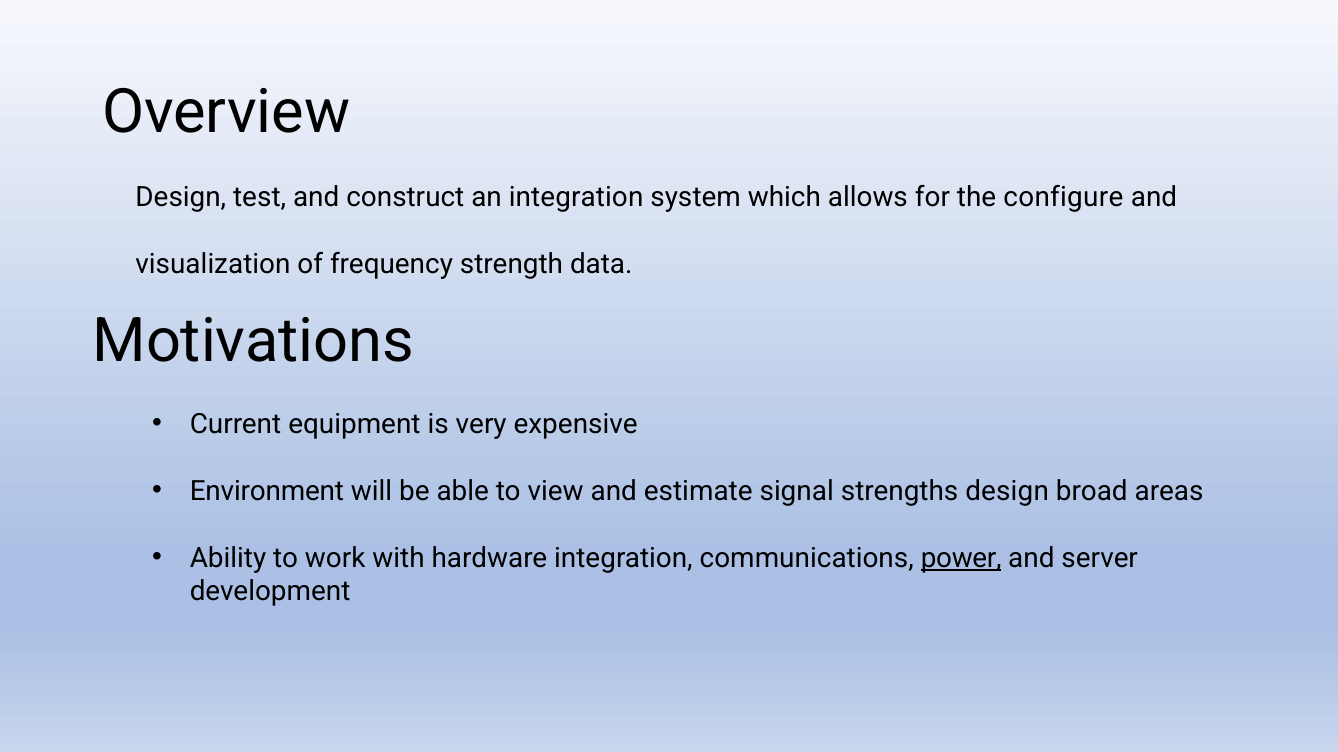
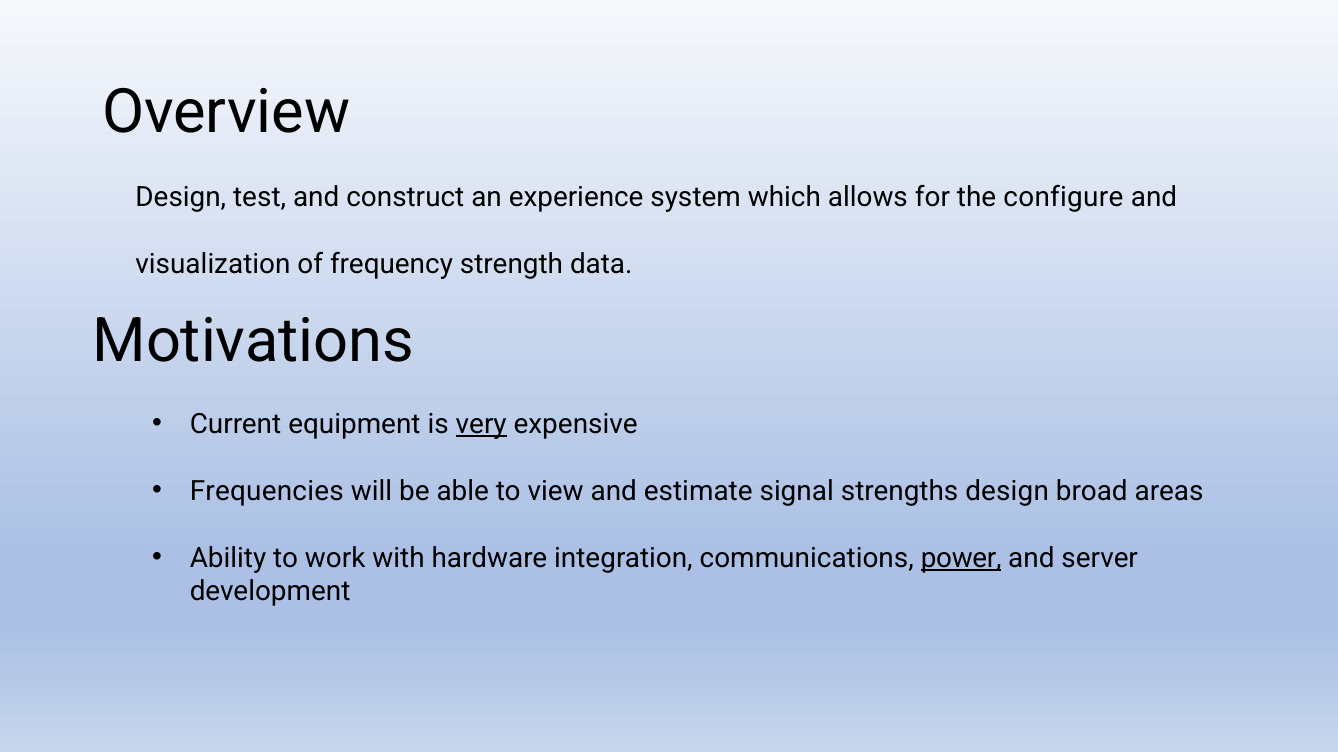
an integration: integration -> experience (576, 198)
very underline: none -> present (481, 425)
Environment: Environment -> Frequencies (267, 491)
